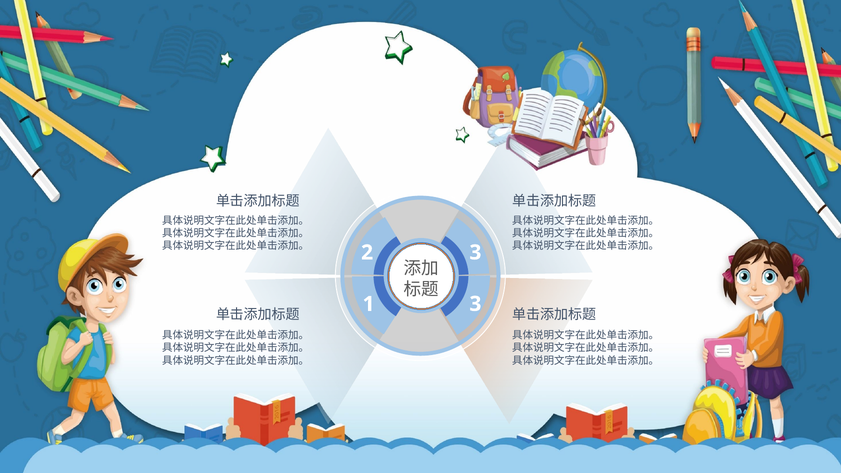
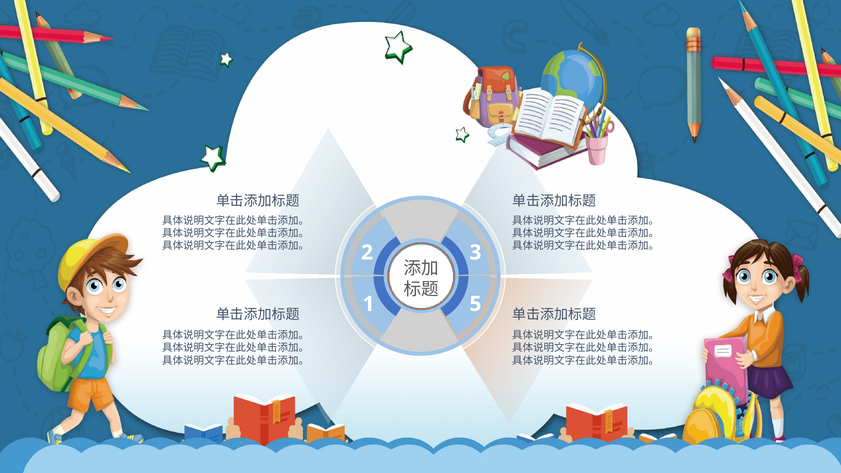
1 3: 3 -> 5 (475, 304)
